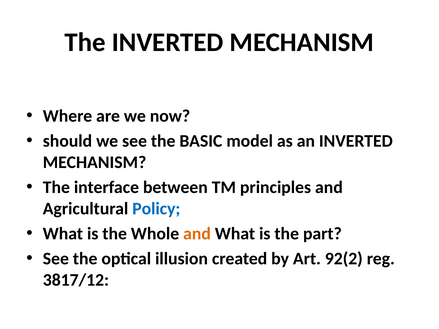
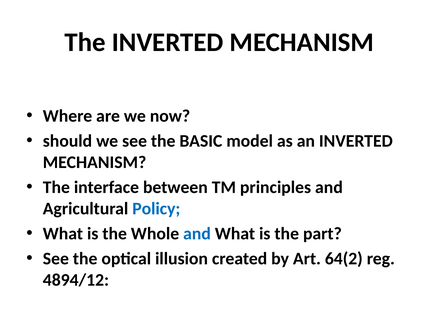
and colour: orange -> blue (197, 234)
92(2: 92(2 -> 64(2 (344, 259)
3817/12: 3817/12 -> 4894/12 (76, 280)
